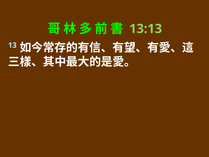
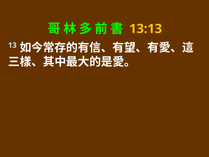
13:13 colour: light green -> yellow (146, 29)
